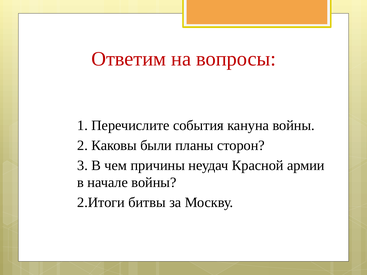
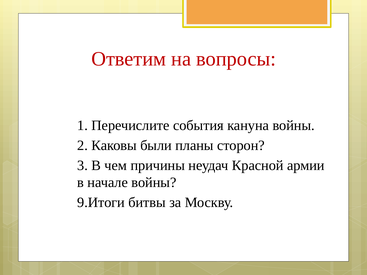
2.Итоги: 2.Итоги -> 9.Итоги (101, 203)
